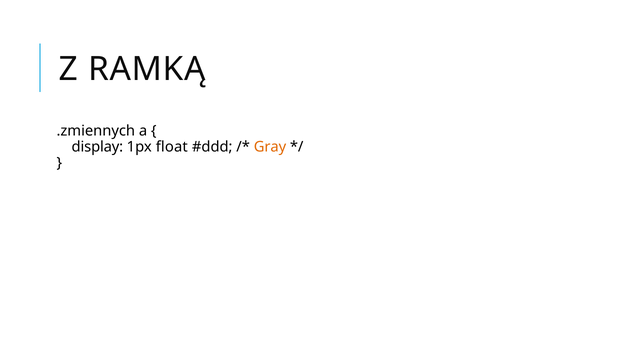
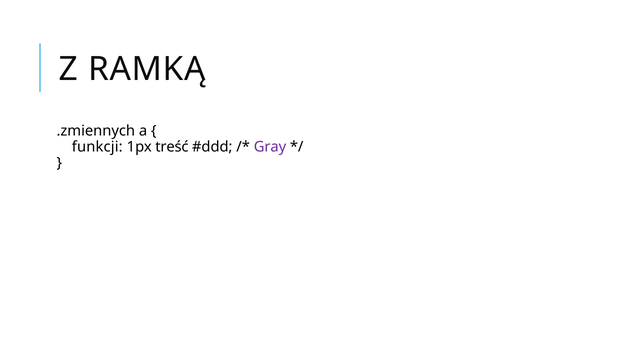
display: display -> funkcji (97, 147)
float: float -> treść (172, 147)
Gray colour: orange -> purple (270, 147)
